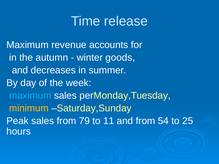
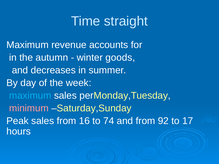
release: release -> straight (126, 21)
minimum colour: yellow -> pink (29, 108)
79: 79 -> 16 (84, 121)
11: 11 -> 74 (109, 121)
54: 54 -> 92 (163, 121)
25: 25 -> 17 (188, 121)
